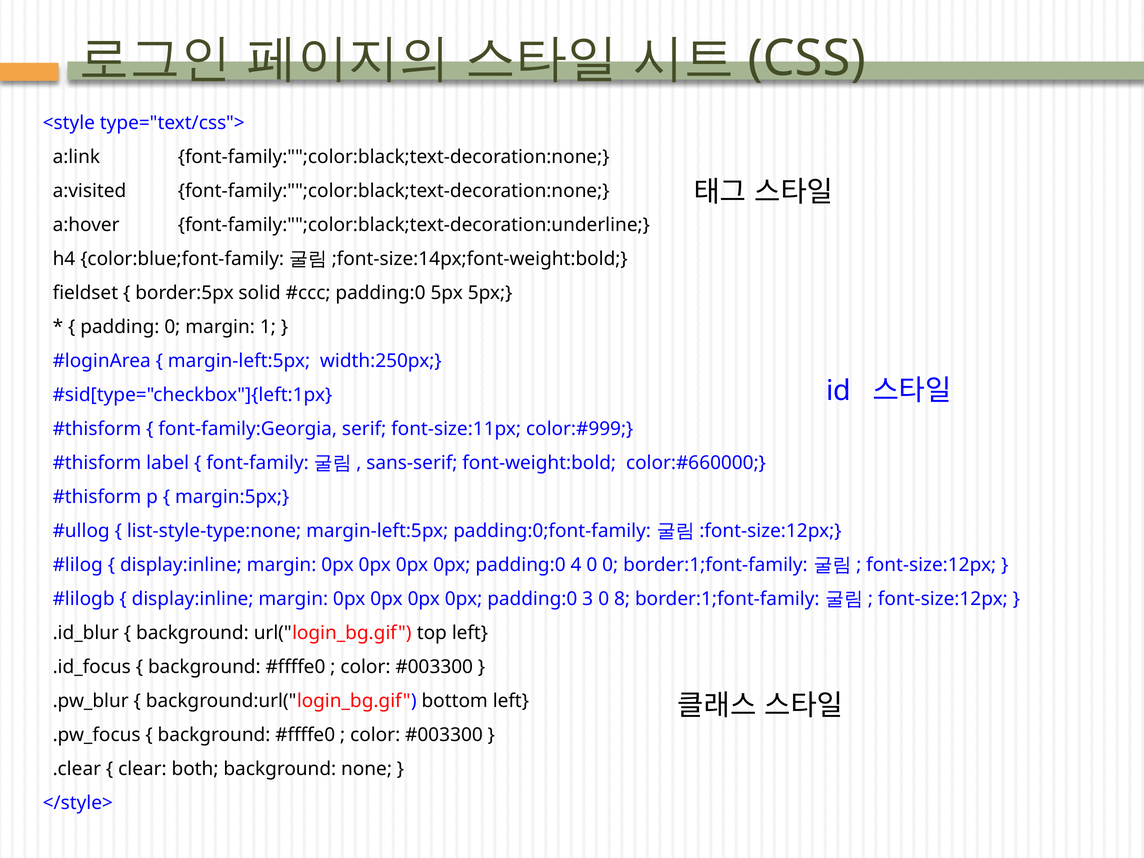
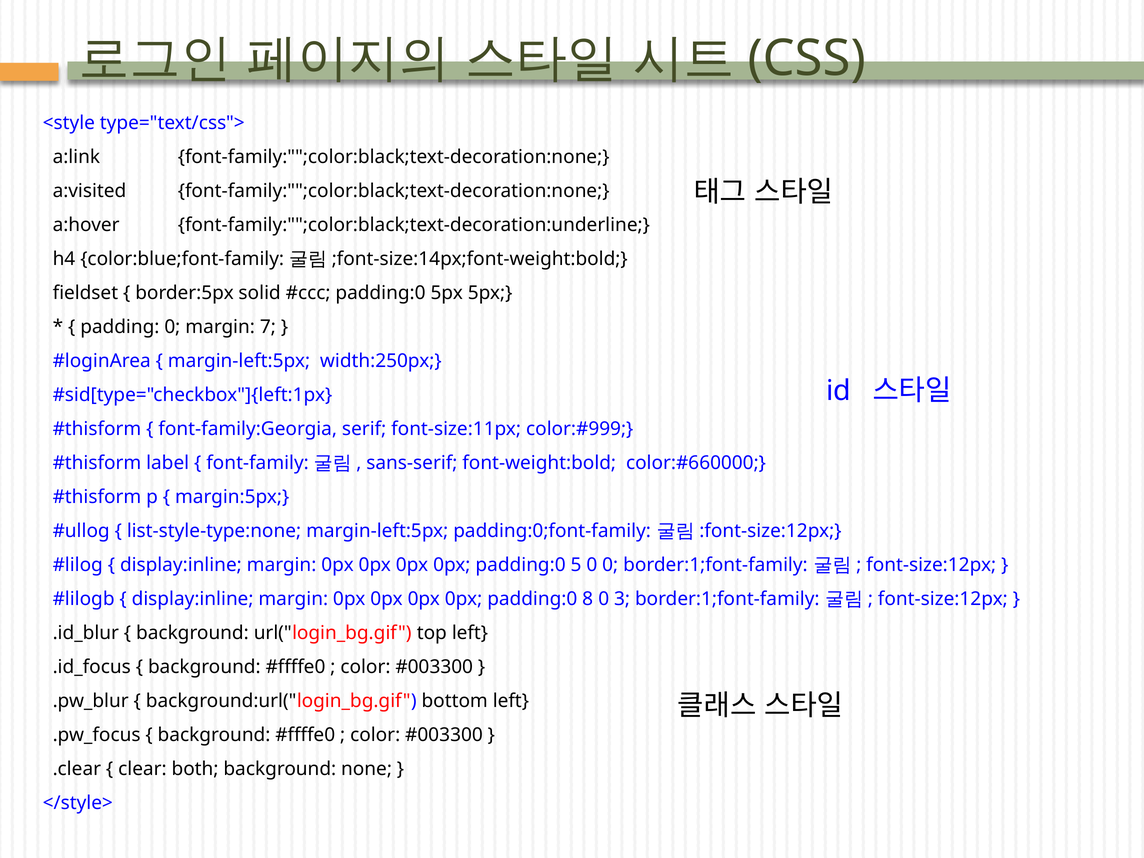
1: 1 -> 7 (268, 327)
4: 4 -> 5 (576, 565)
3: 3 -> 8 (588, 599)
8: 8 -> 3 (622, 599)
